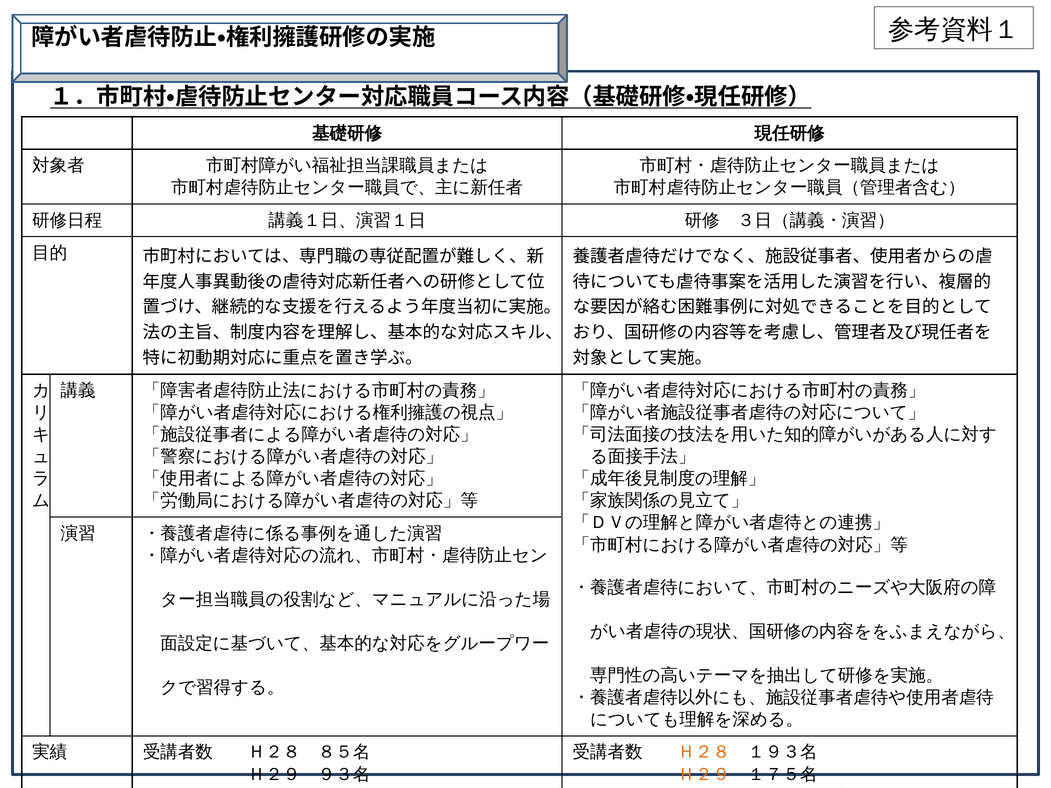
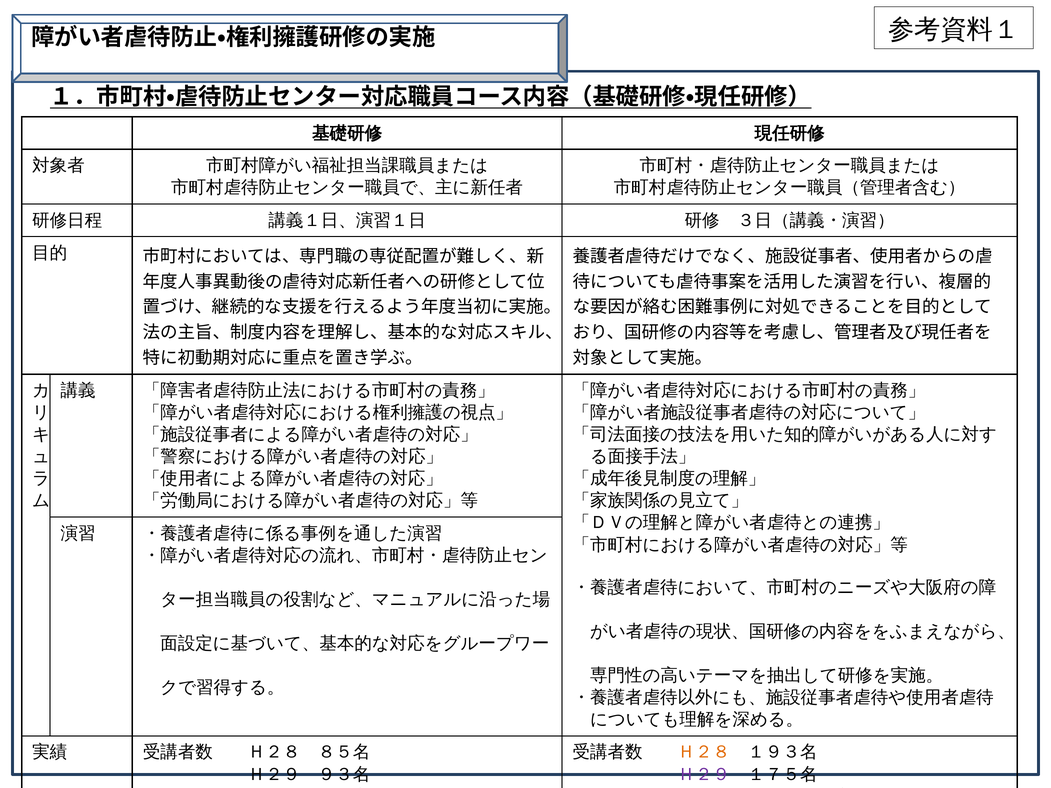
Ｈ２９ colour: orange -> purple (704, 774)
